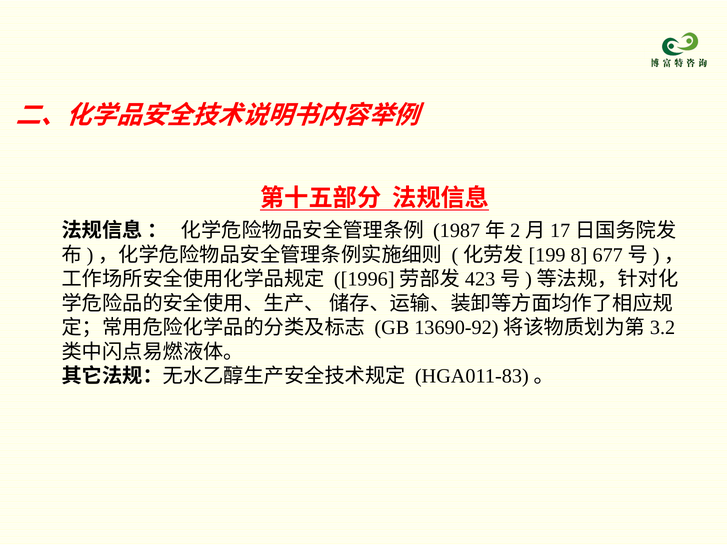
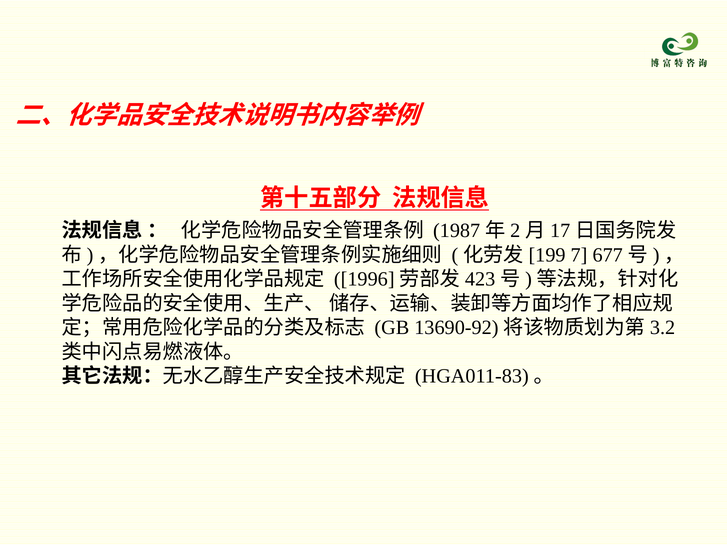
8: 8 -> 7 (579, 255)
